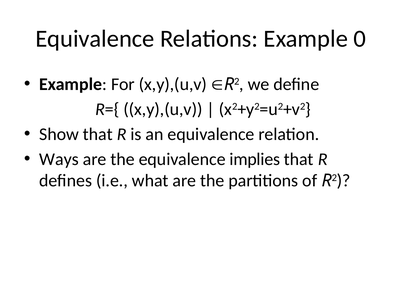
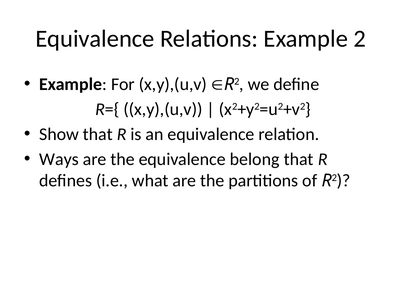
Example 0: 0 -> 2 (360, 39)
implies: implies -> belong (255, 159)
